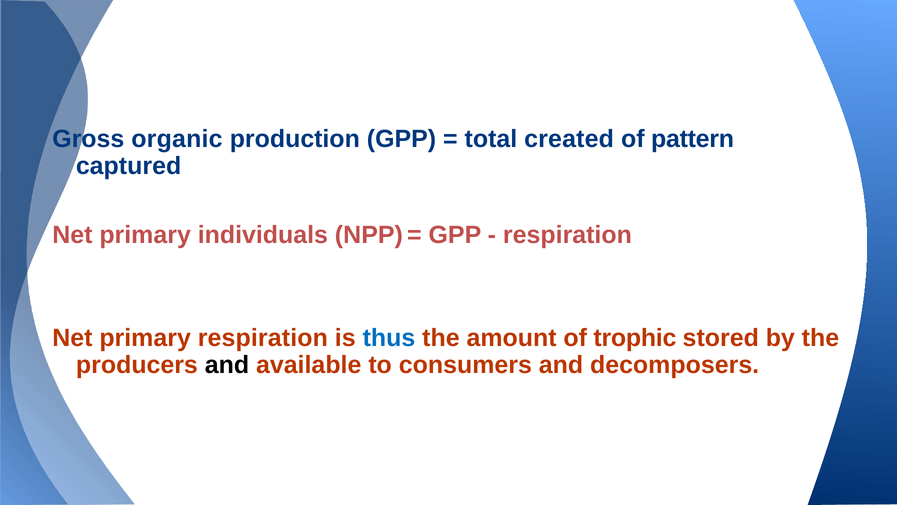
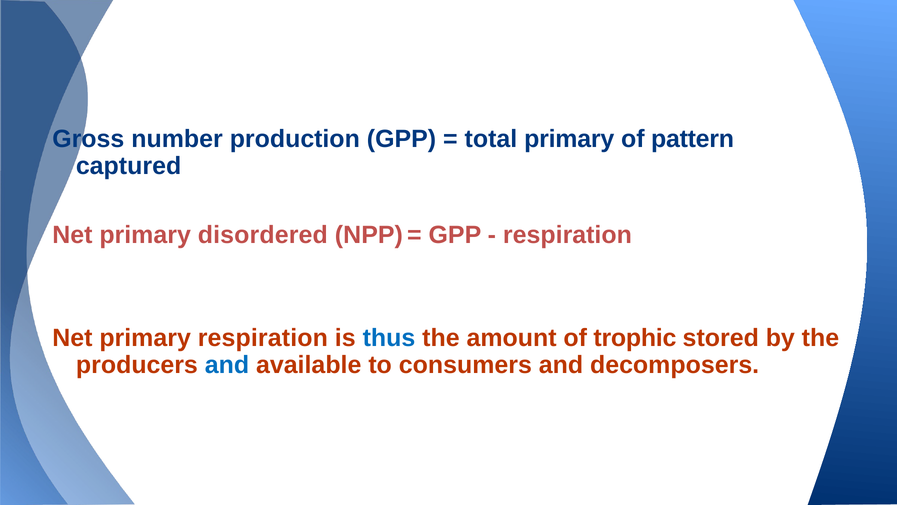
organic: organic -> number (177, 139)
total created: created -> primary (569, 139)
individuals: individuals -> disordered (263, 235)
and colour: black -> blue (227, 365)
